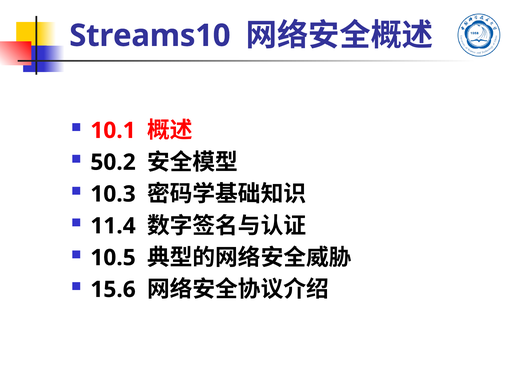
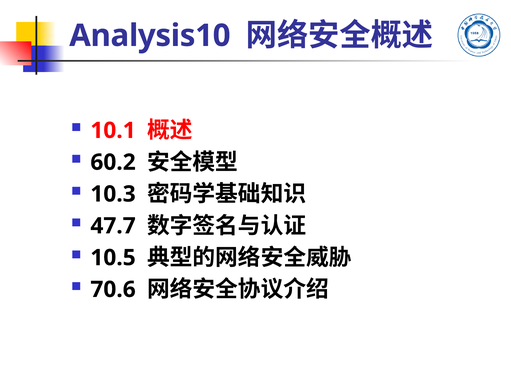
Streams10: Streams10 -> Analysis10 (150, 36)
50.2: 50.2 -> 60.2 (113, 162)
11.4: 11.4 -> 47.7 (113, 226)
15.6: 15.6 -> 70.6 (113, 290)
